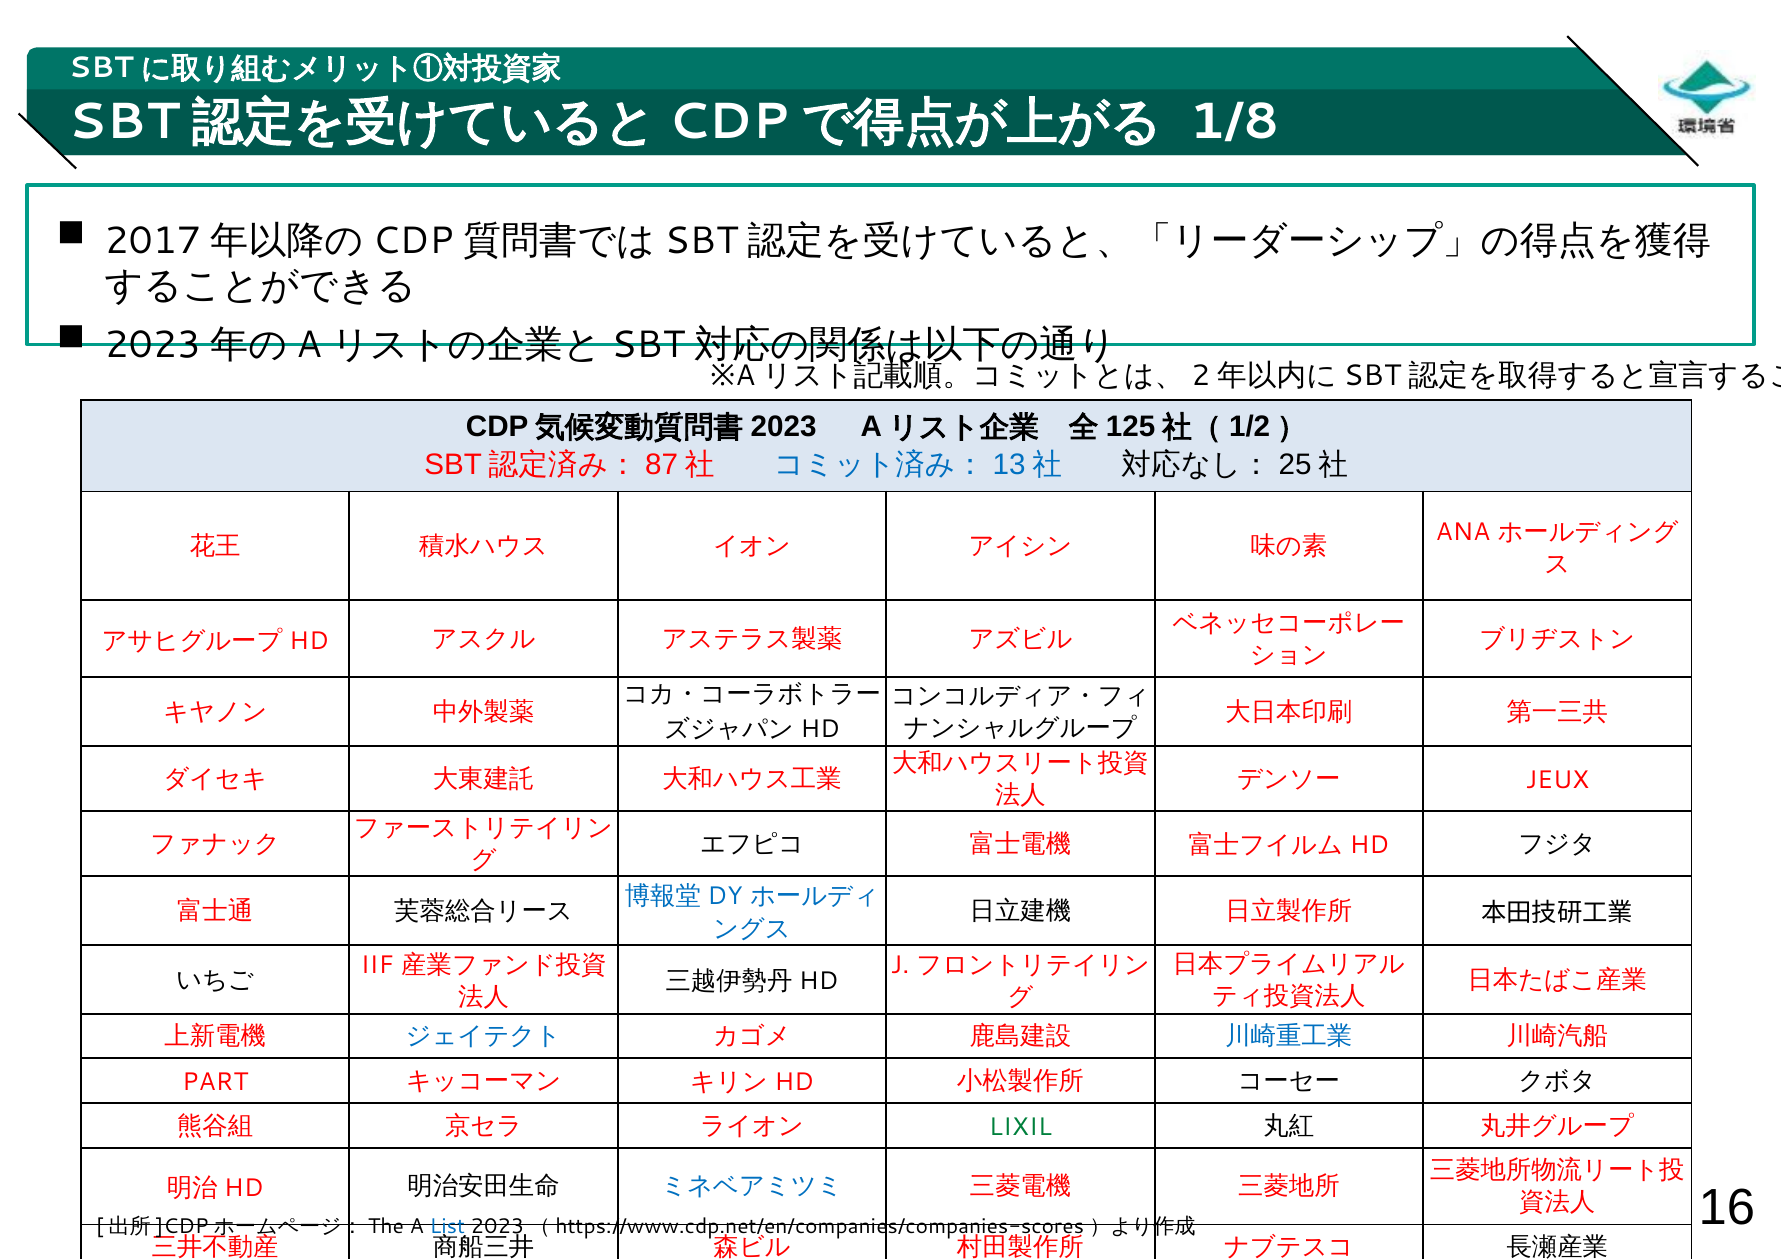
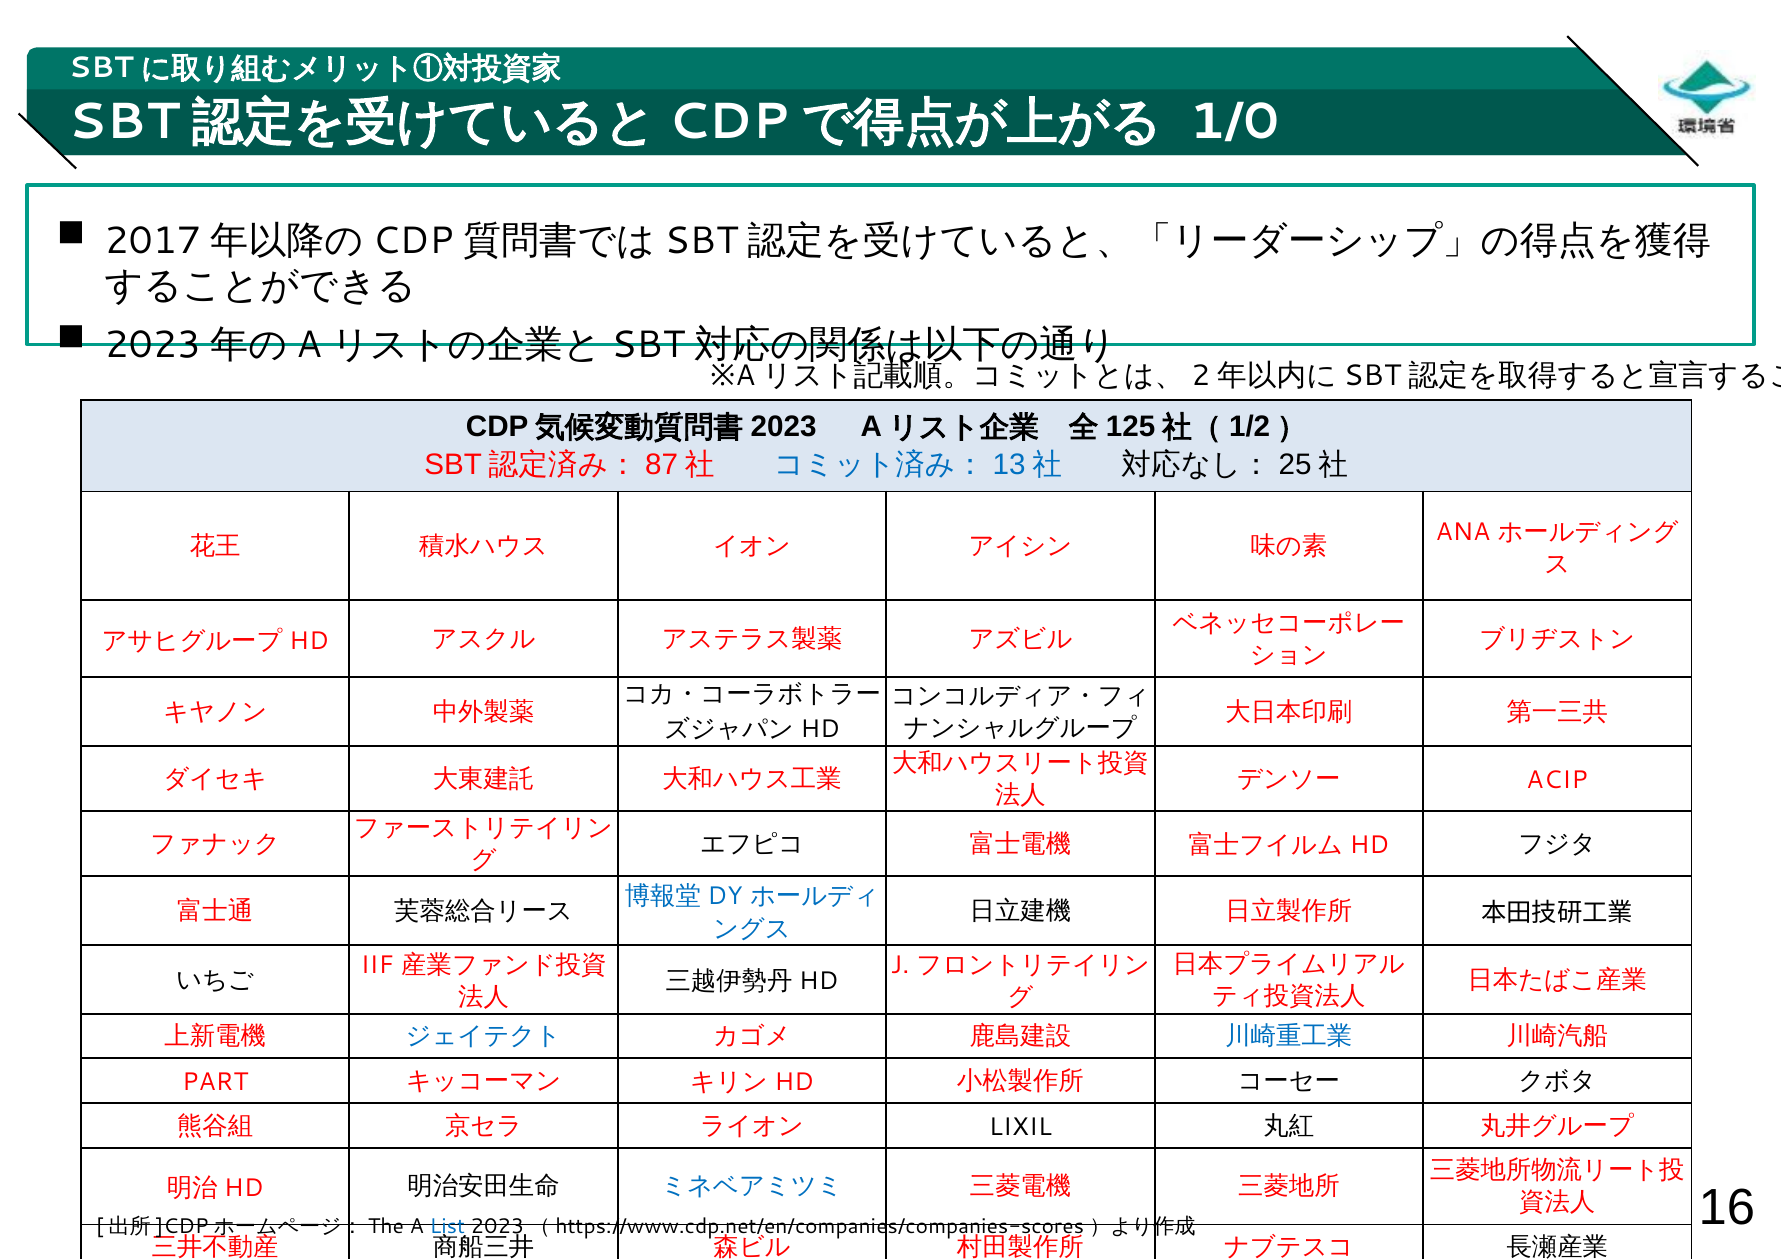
1/8: 1/8 -> 1/0 (1234, 122)
JEUX: JEUX -> ACIP (1557, 781)
LIXIL colour: green -> black (1020, 1127)
